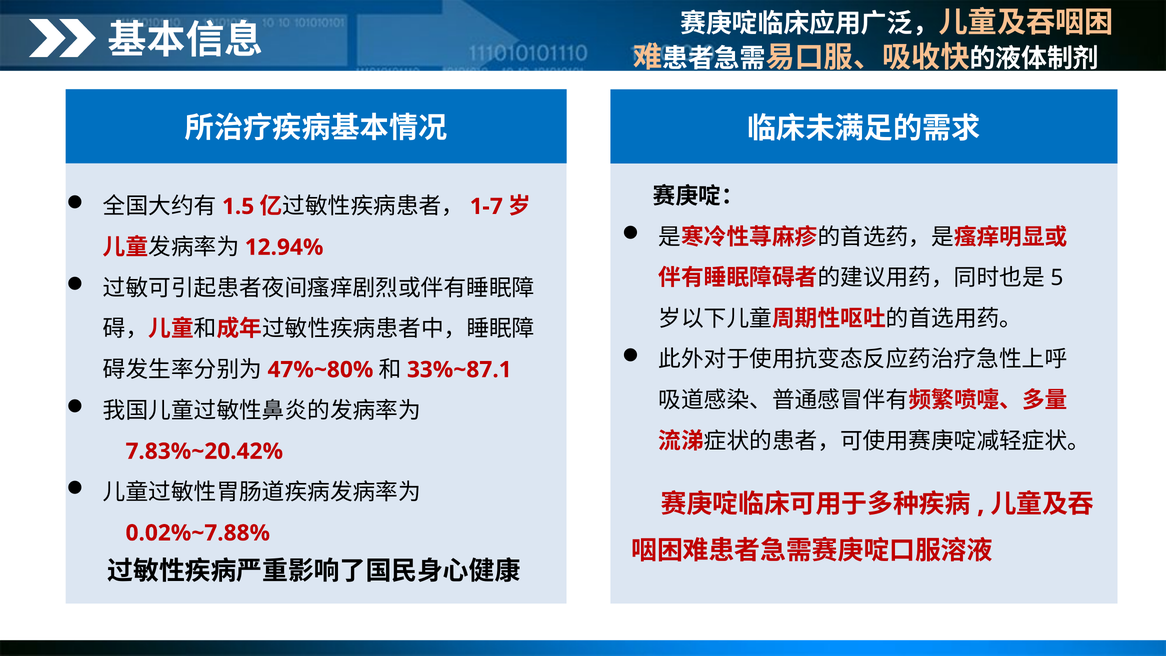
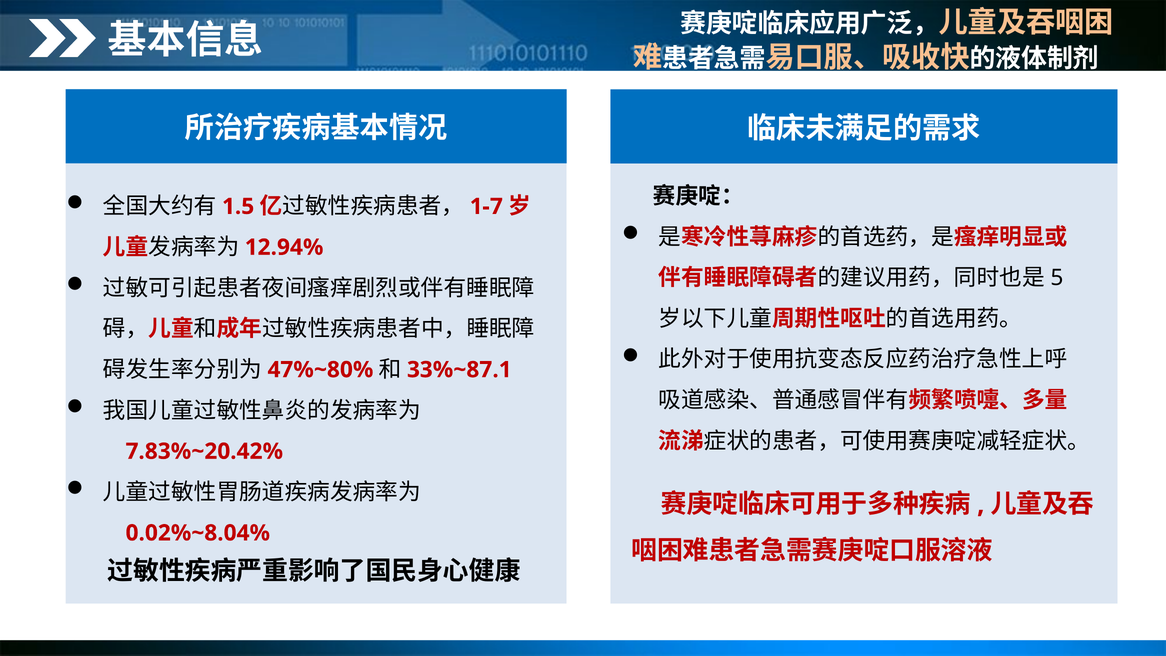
0.02%~7.88%: 0.02%~7.88% -> 0.02%~8.04% (198, 533)
